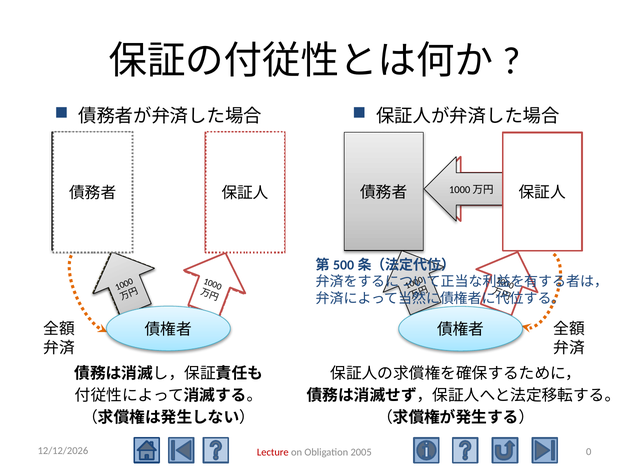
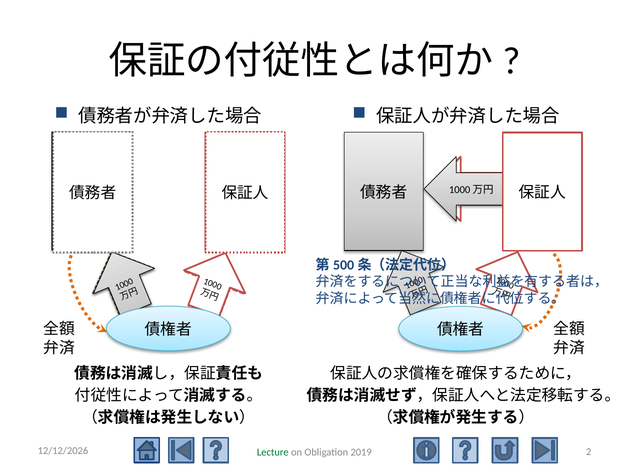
0: 0 -> 2 (589, 452)
Lecture colour: red -> green (273, 452)
2005: 2005 -> 2019 (361, 452)
